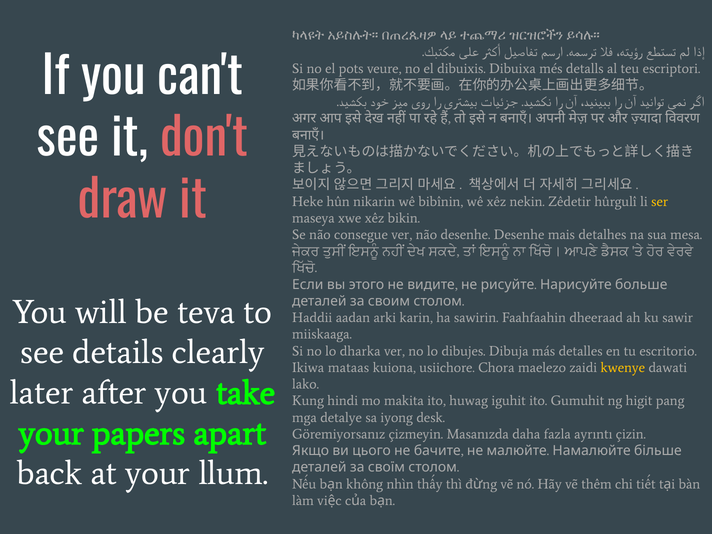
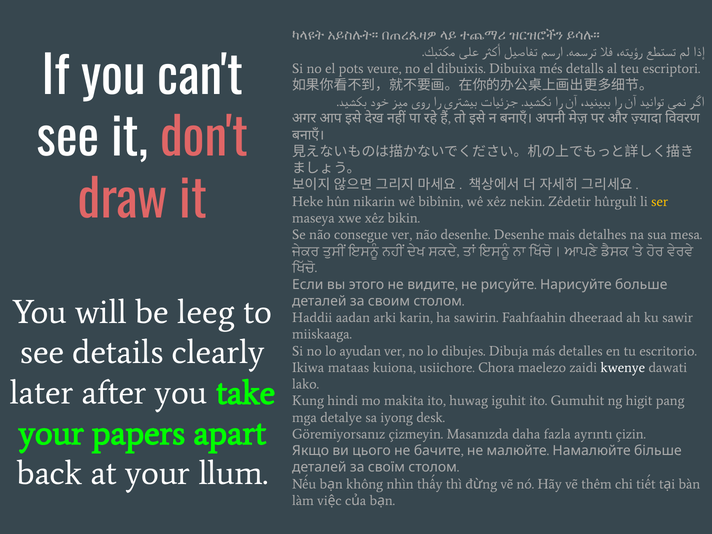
teva: teva -> leeg (206, 312)
dharka: dharka -> ayudan (360, 351)
kwenye colour: yellow -> white (623, 368)
